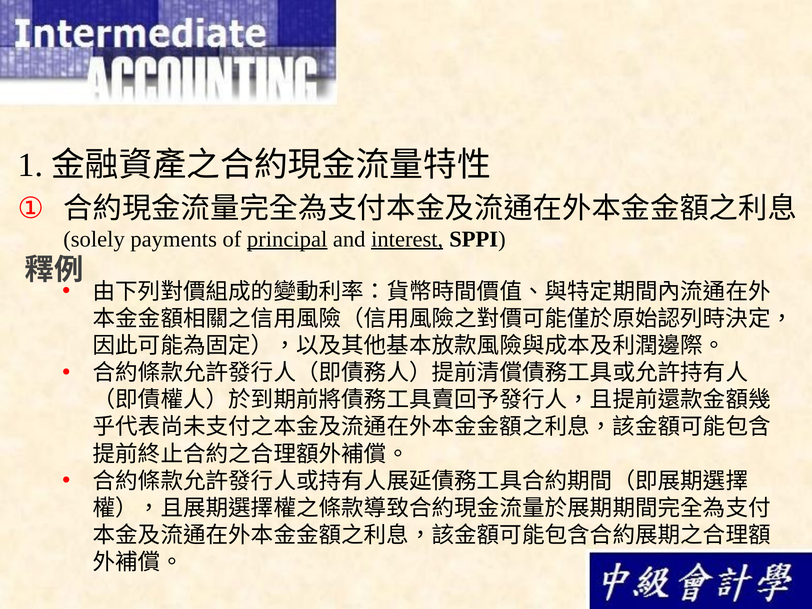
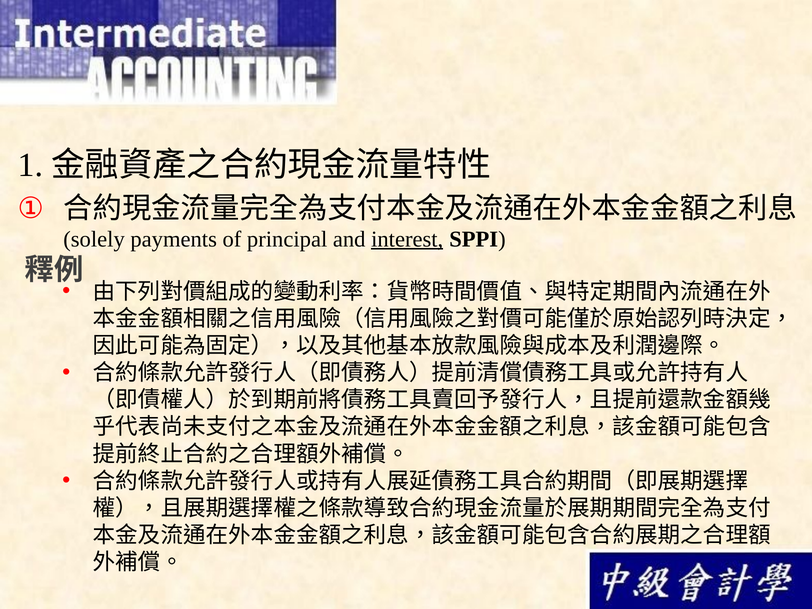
principal underline: present -> none (287, 239)
